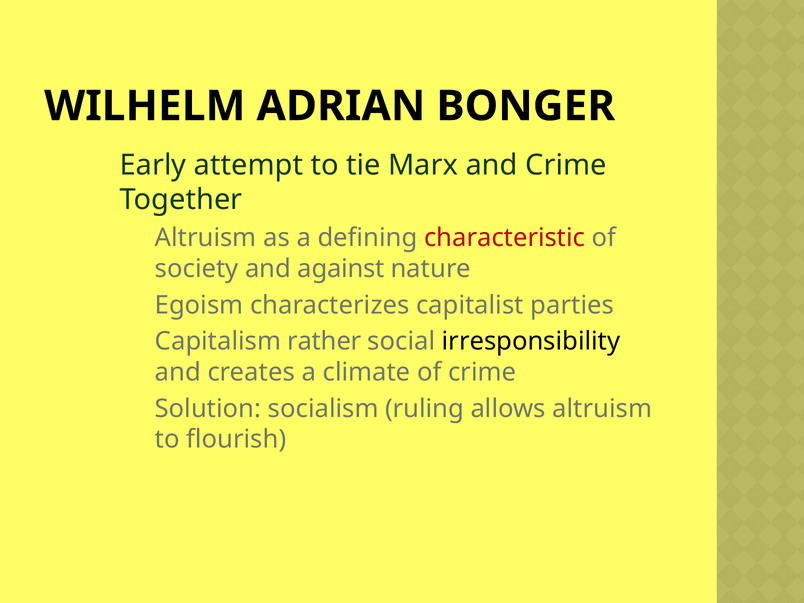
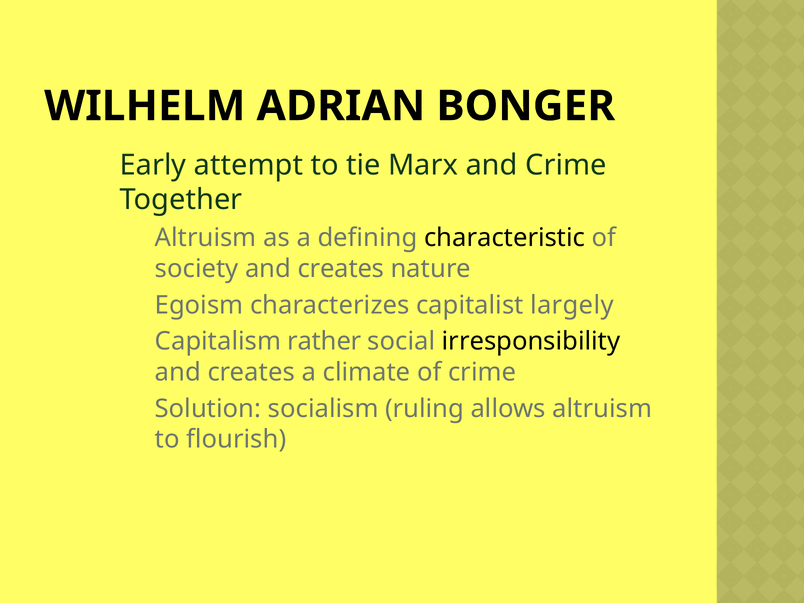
characteristic colour: red -> black (505, 238)
society and against: against -> creates (341, 269)
parties: parties -> largely (572, 305)
